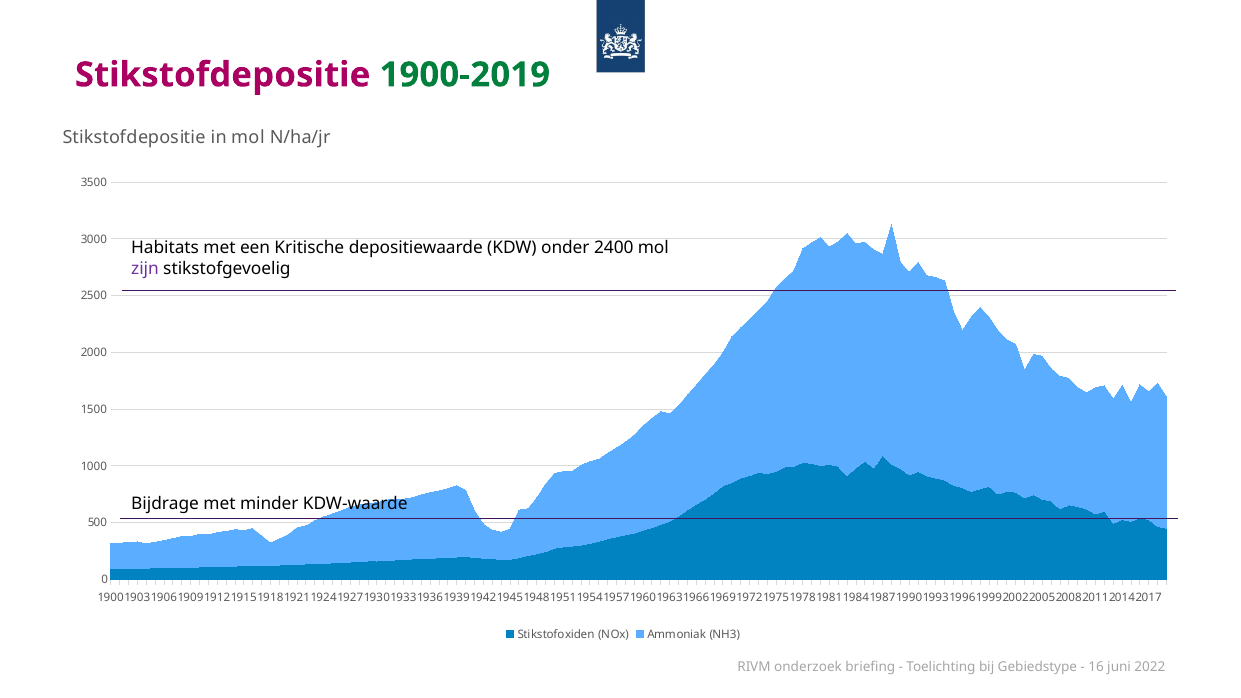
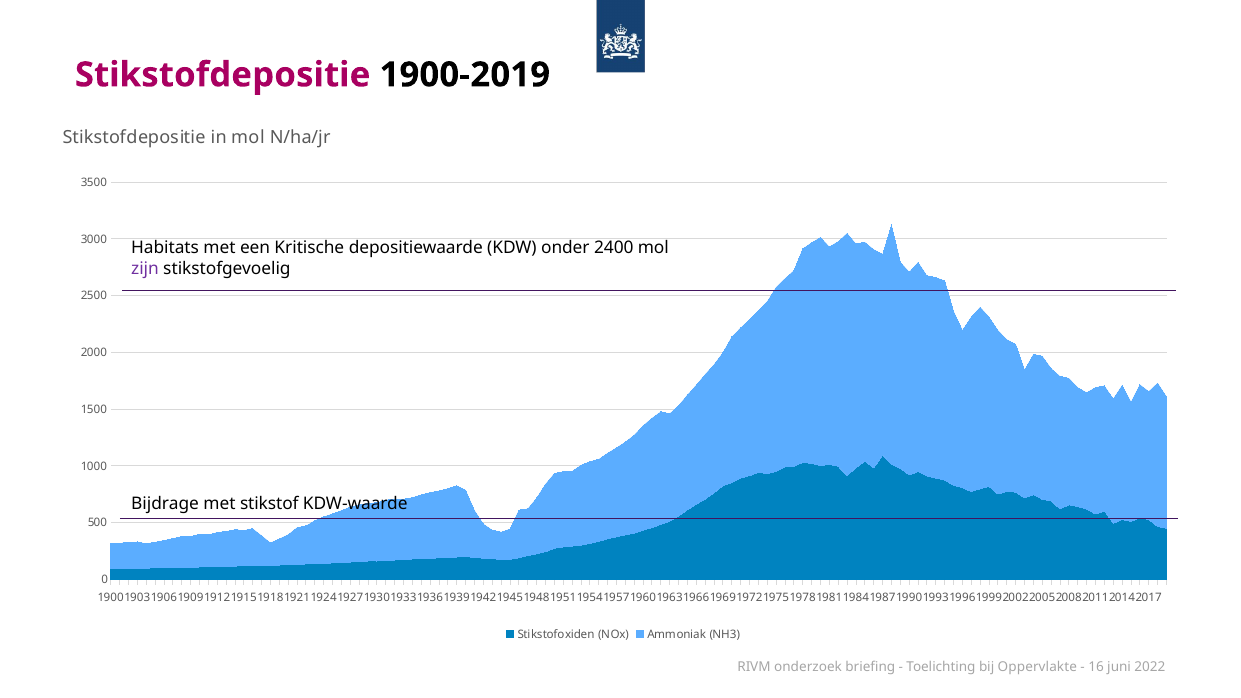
1900-2019 colour: green -> black (465, 75)
minder: minder -> stikstof (269, 503)
Gebiedstype: Gebiedstype -> Oppervlakte (1037, 667)
